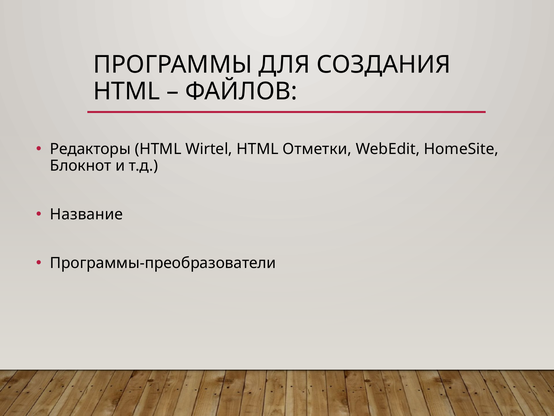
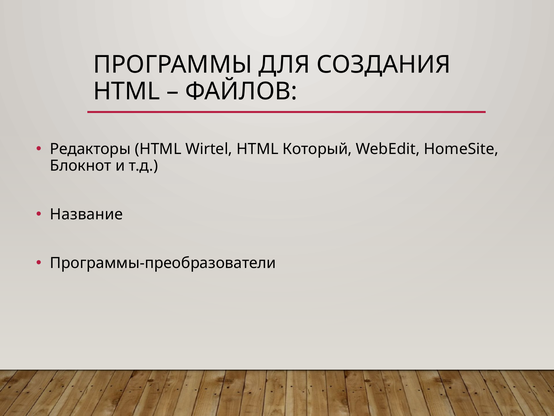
Отметки: Отметки -> Который (317, 149)
